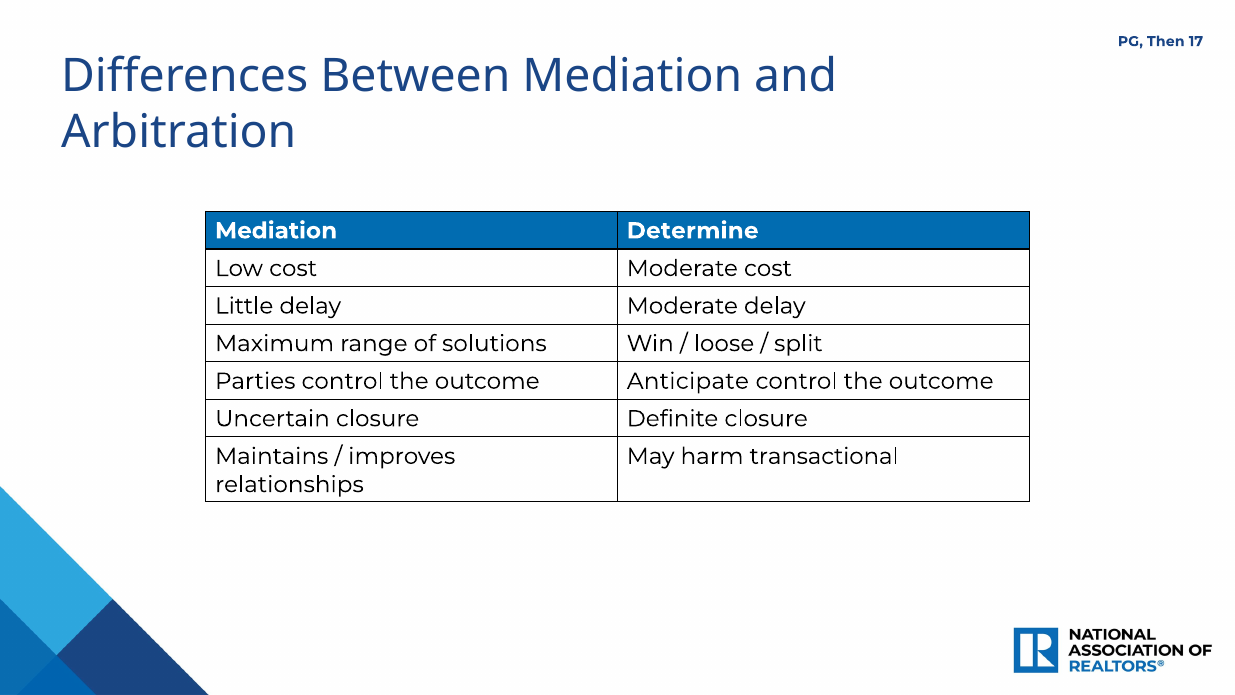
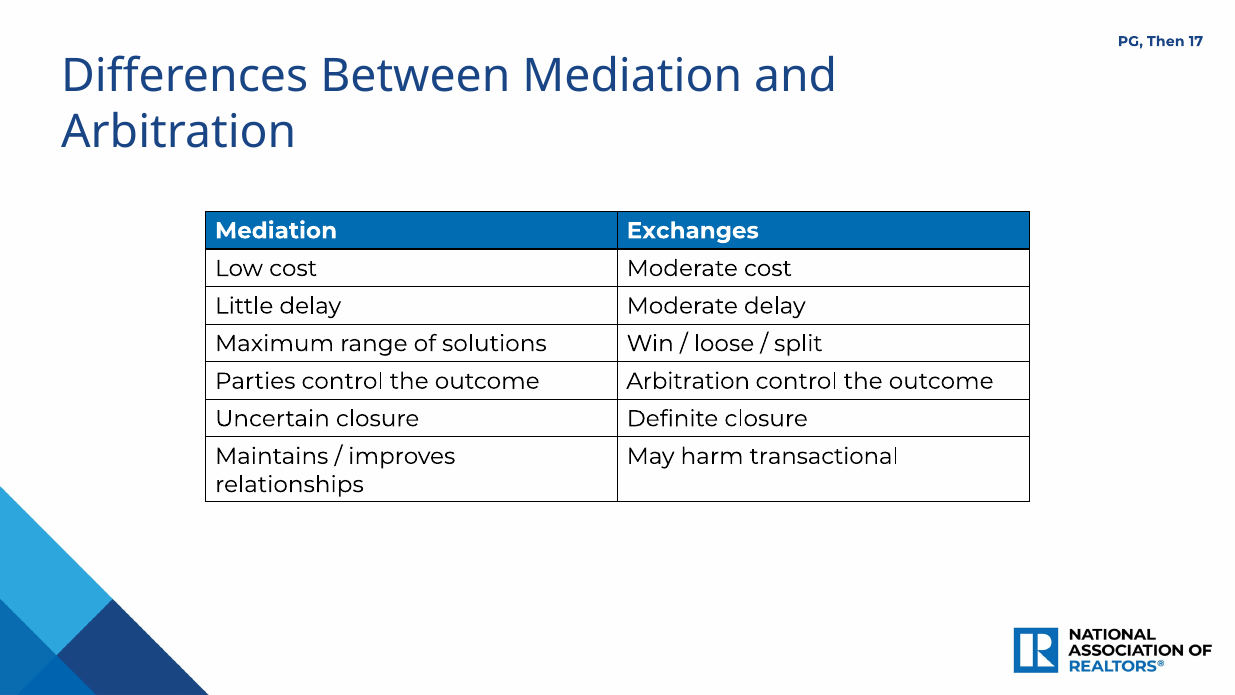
Determine: Determine -> Exchanges (693, 231)
outcome Anticipate: Anticipate -> Arbitration (688, 381)
